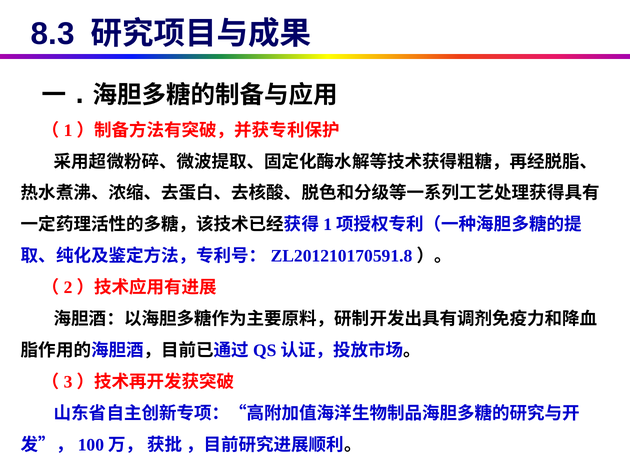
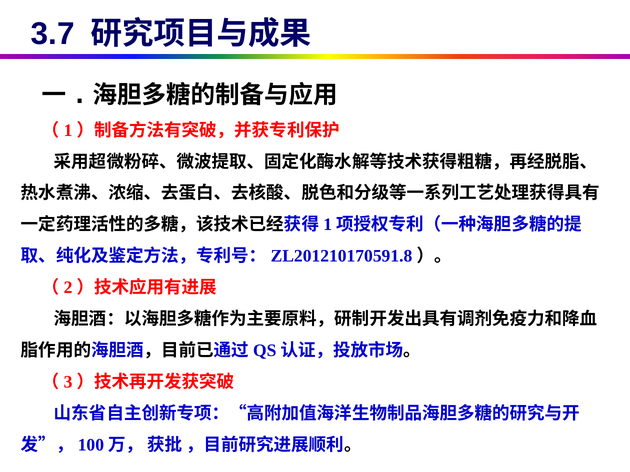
8.3: 8.3 -> 3.7 (53, 34)
